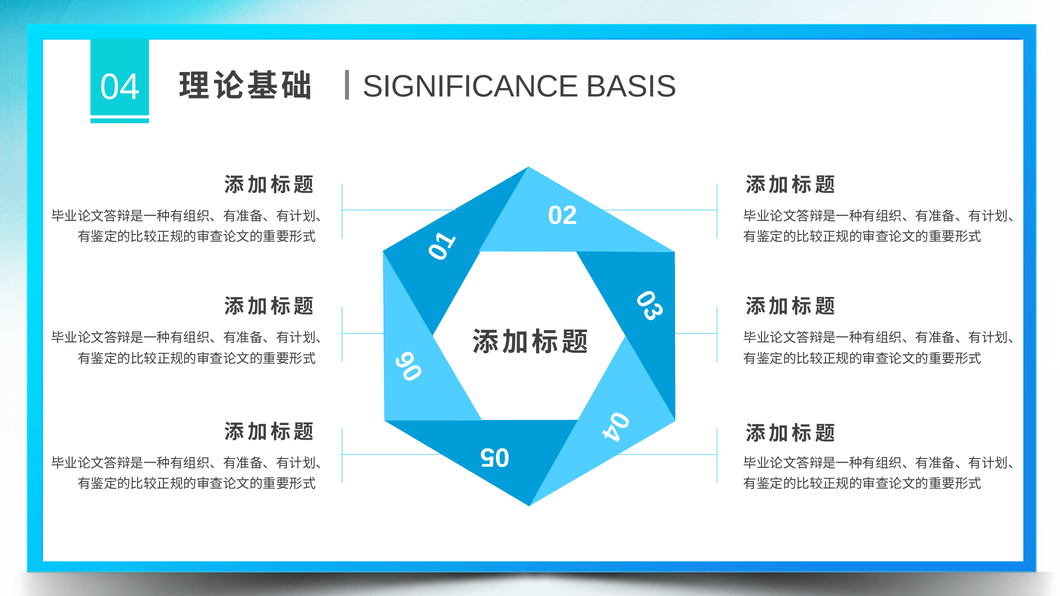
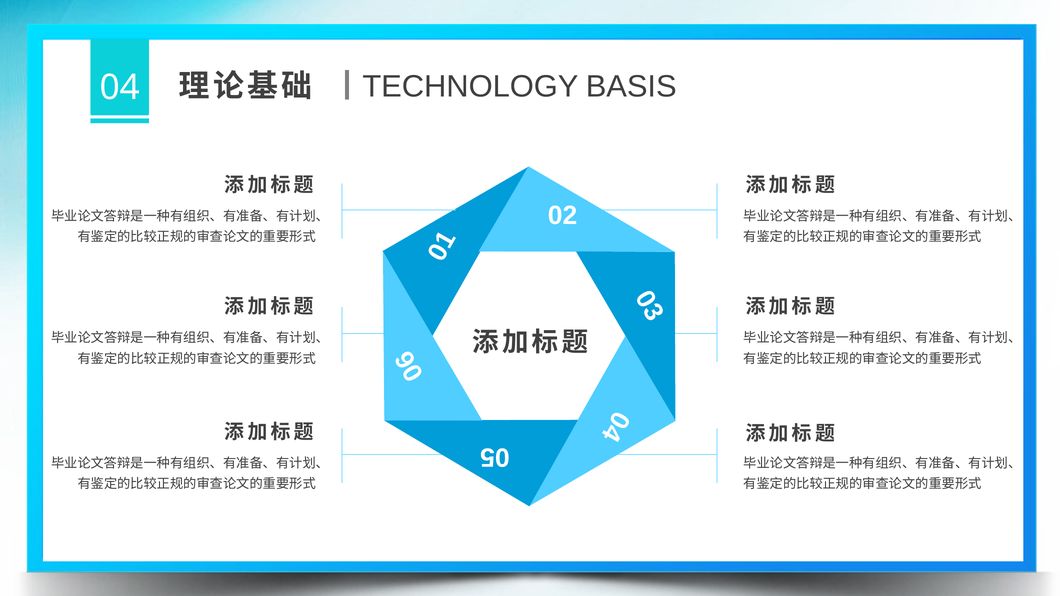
SIGNIFICANCE: SIGNIFICANCE -> TECHNOLOGY (470, 87)
